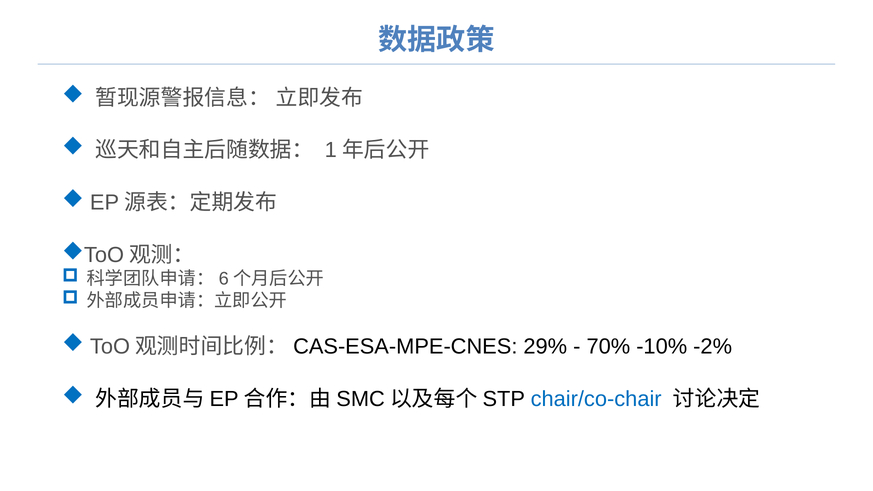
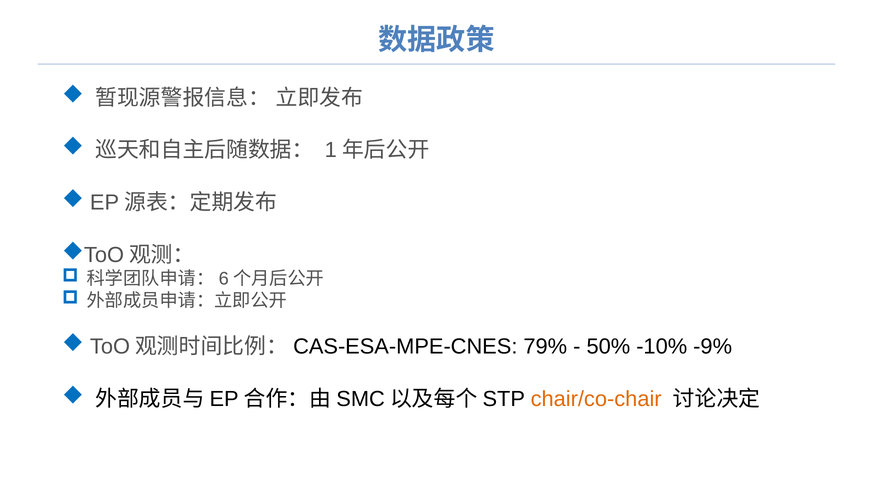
29%: 29% -> 79% (545, 347)
70%: 70% -> 50% (608, 347)
-2%: -2% -> -9% (713, 347)
chair/co-chair colour: blue -> orange (596, 399)
